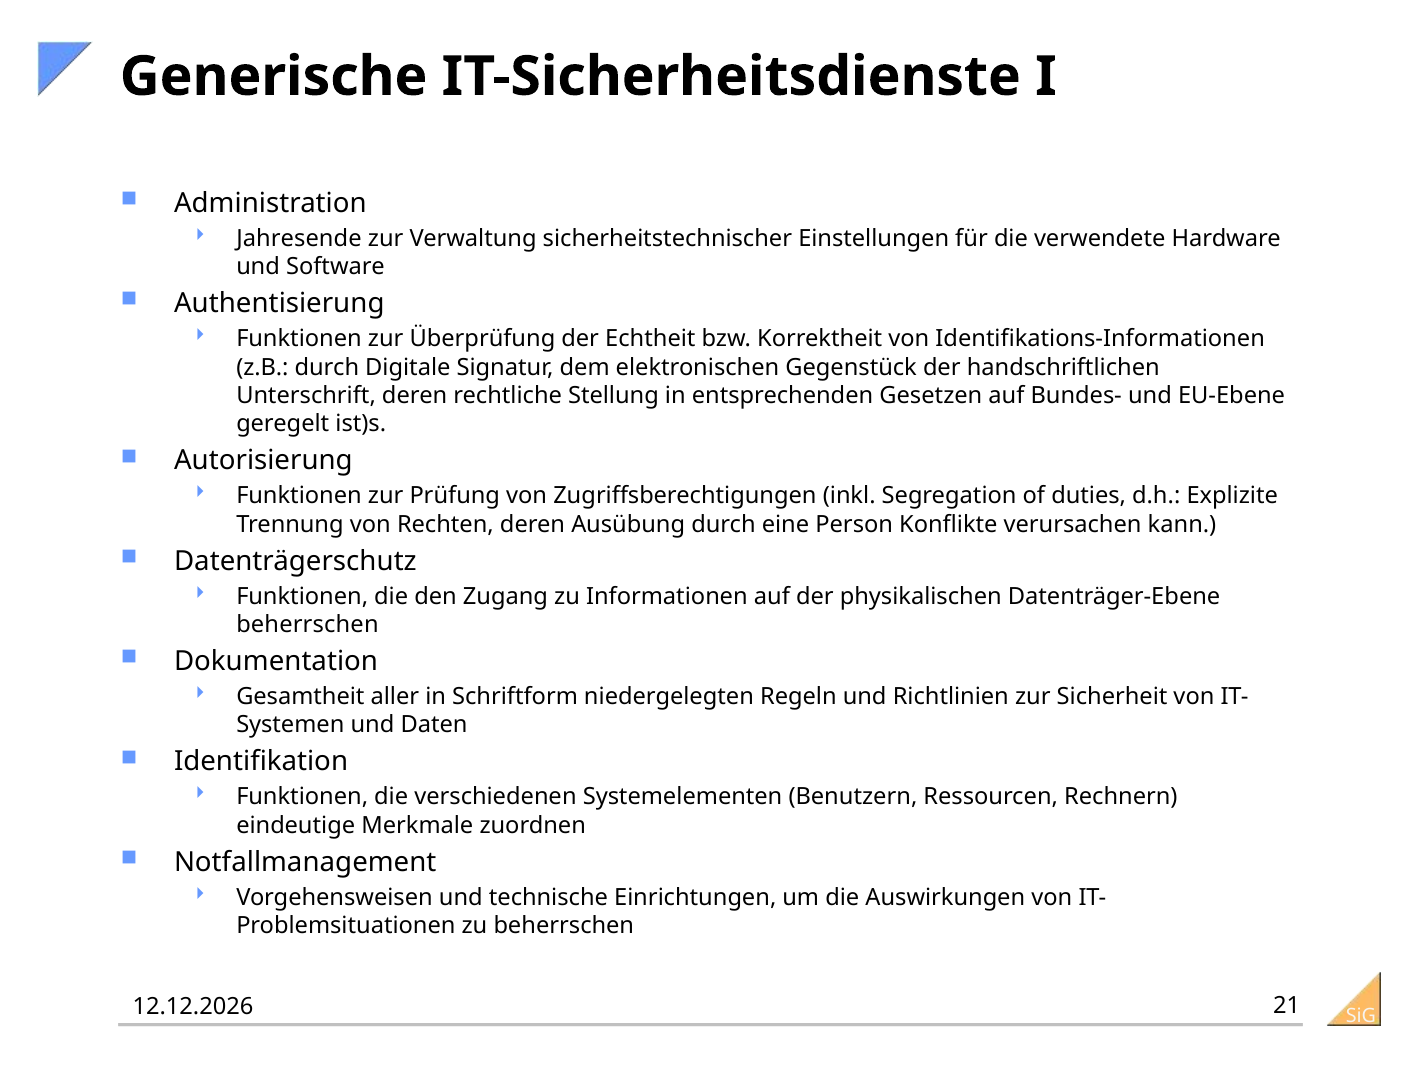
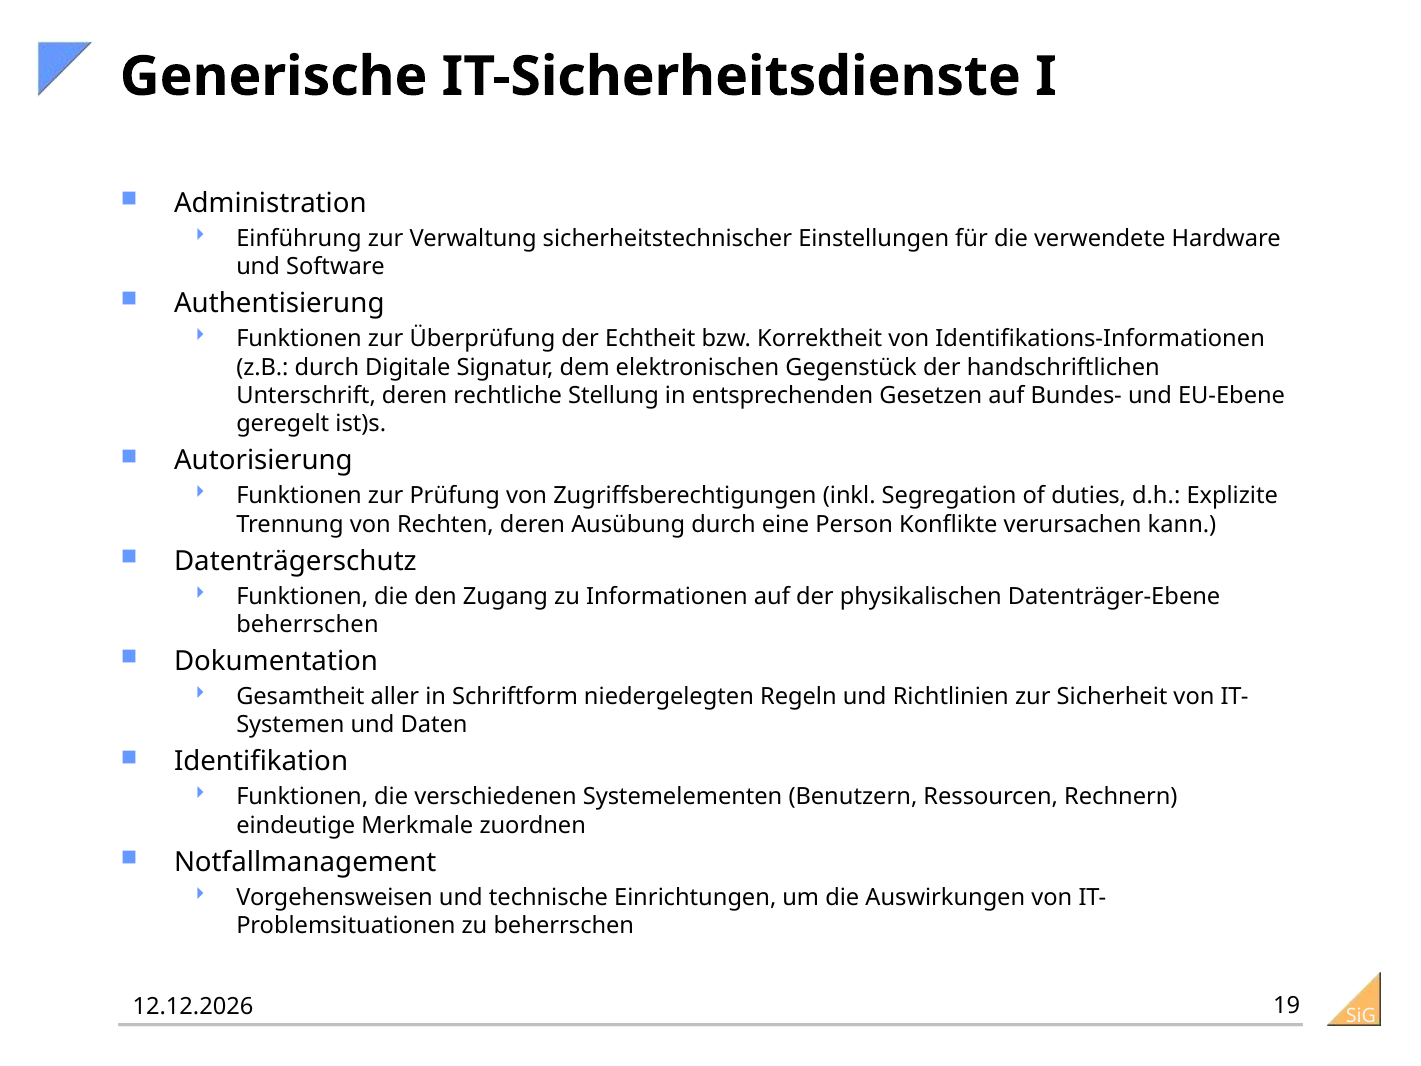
Jahresende: Jahresende -> Einführung (299, 239)
21: 21 -> 19 (1287, 1006)
